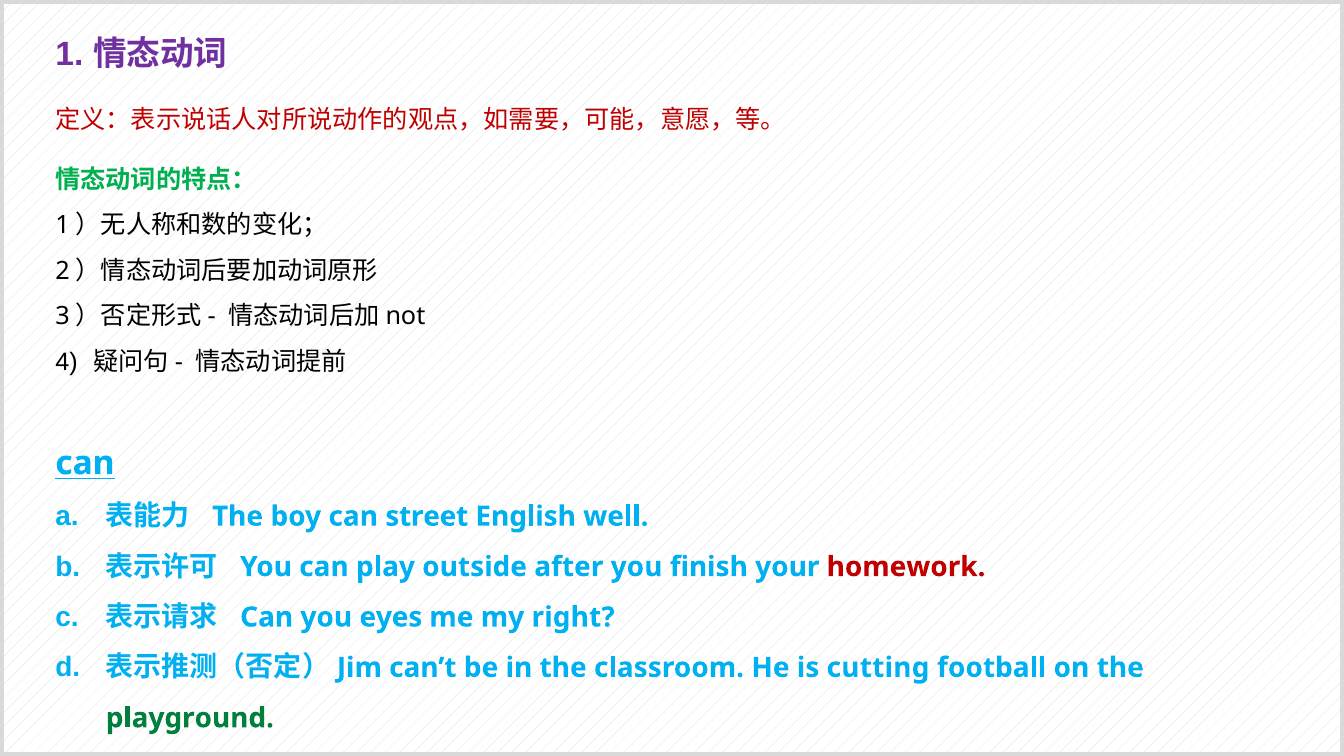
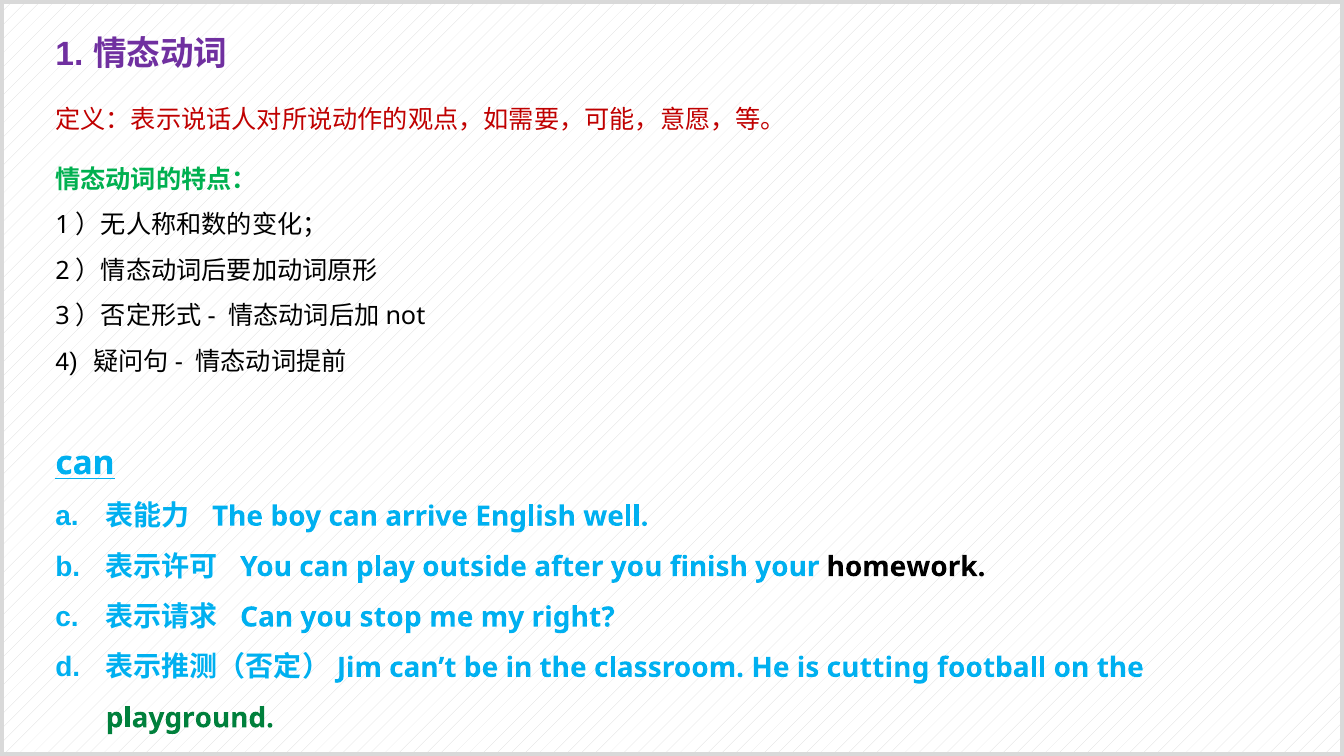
street: street -> arrive (427, 516)
homework colour: red -> black (906, 567)
eyes: eyes -> stop (391, 617)
